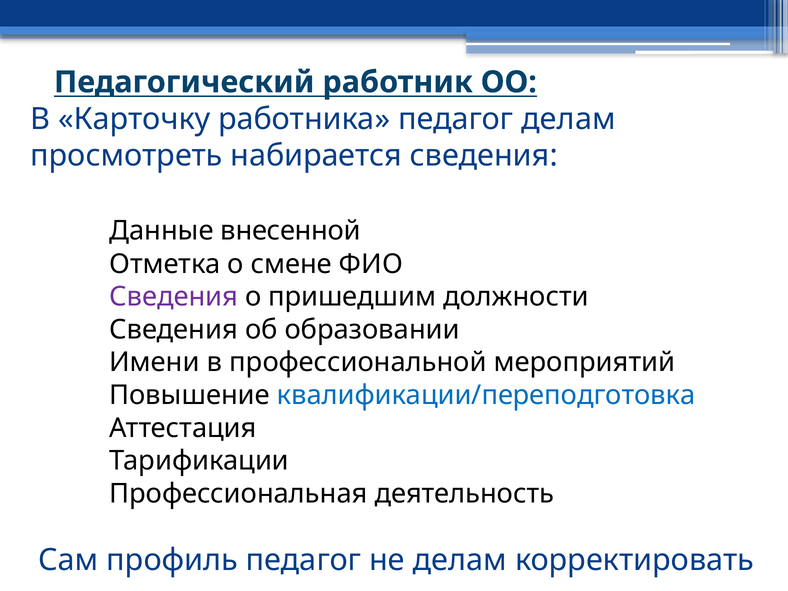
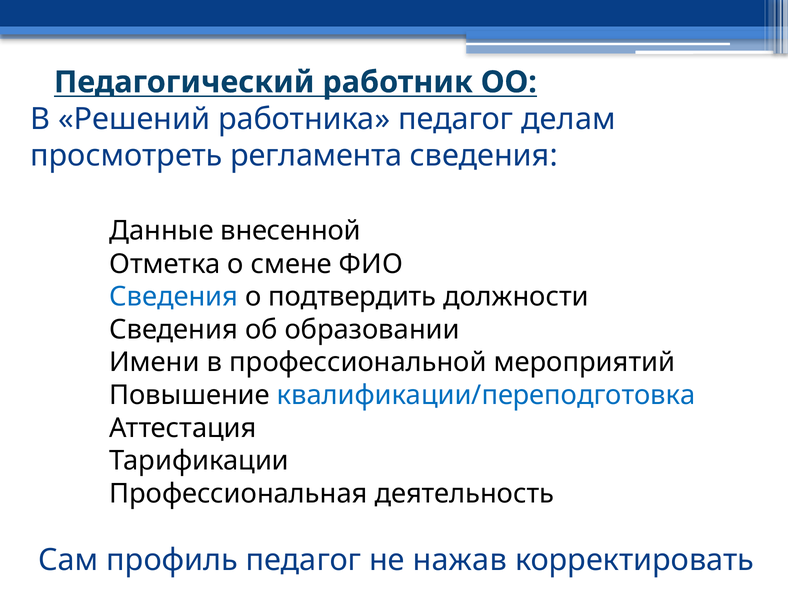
Карточку: Карточку -> Решений (134, 119)
набирается: набирается -> регламента (316, 156)
Сведения colour: purple -> blue (174, 297)
пришедшим: пришедшим -> подтвердить (352, 297)
не делам: делам -> нажав (460, 560)
